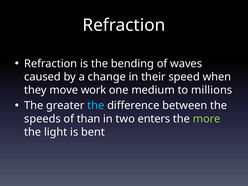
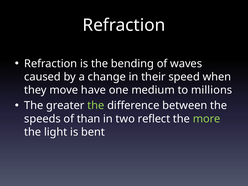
work: work -> have (93, 90)
the colour: light blue -> light green (96, 106)
enters: enters -> reflect (154, 119)
